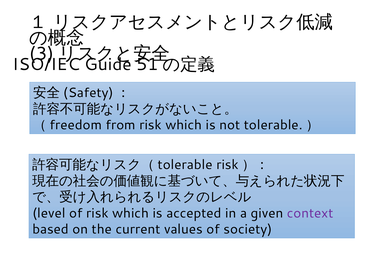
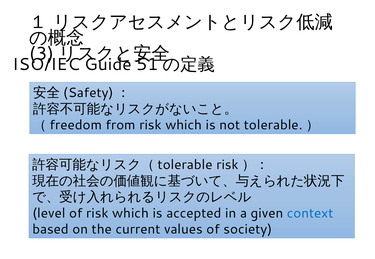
context colour: purple -> blue (310, 214)
